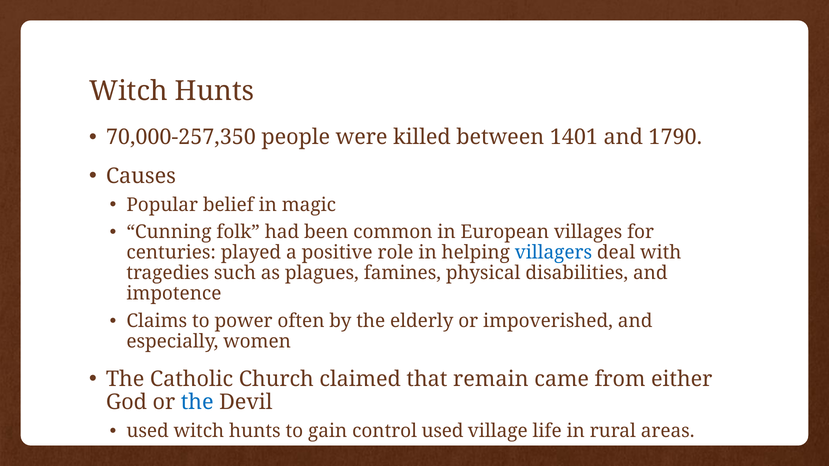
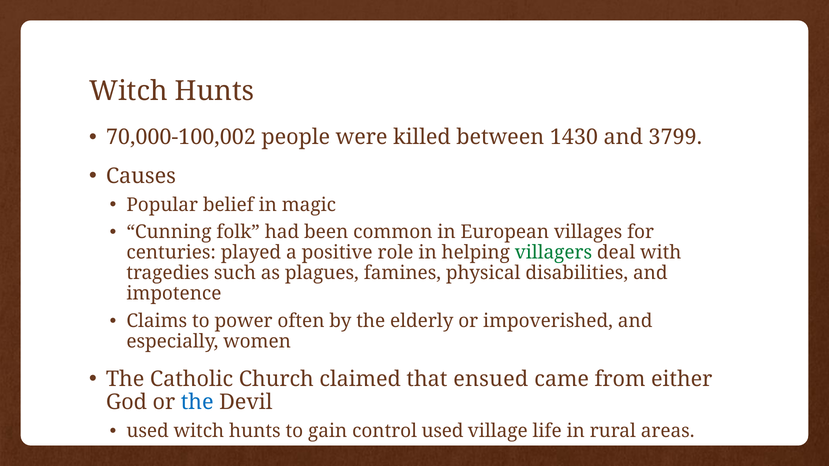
70,000-257,350: 70,000-257,350 -> 70,000-100,002 (181, 137)
1401: 1401 -> 1430 (574, 137)
1790: 1790 -> 3799 (675, 137)
villagers colour: blue -> green (553, 253)
remain: remain -> ensued (491, 379)
